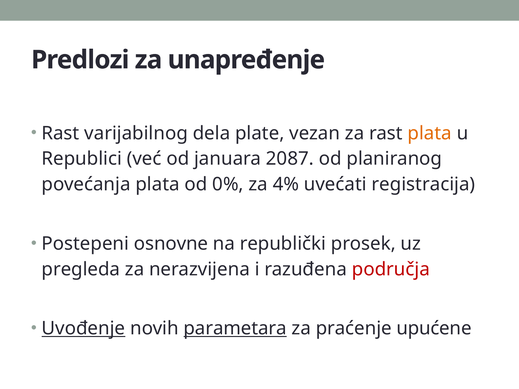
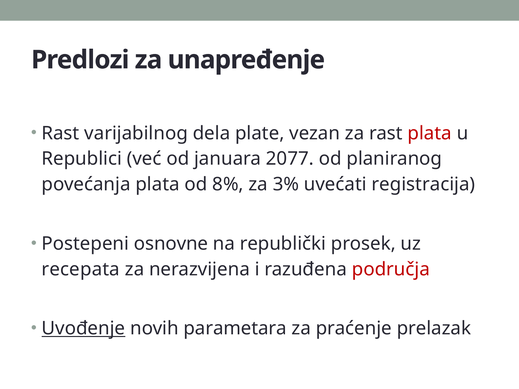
plata colour: orange -> red (430, 133)
2087: 2087 -> 2077 (290, 159)
0%: 0% -> 8% (228, 184)
4%: 4% -> 3% (286, 184)
pregleda: pregleda -> recepata (81, 269)
parametara underline: present -> none (235, 329)
upućene: upućene -> prelazak (434, 329)
